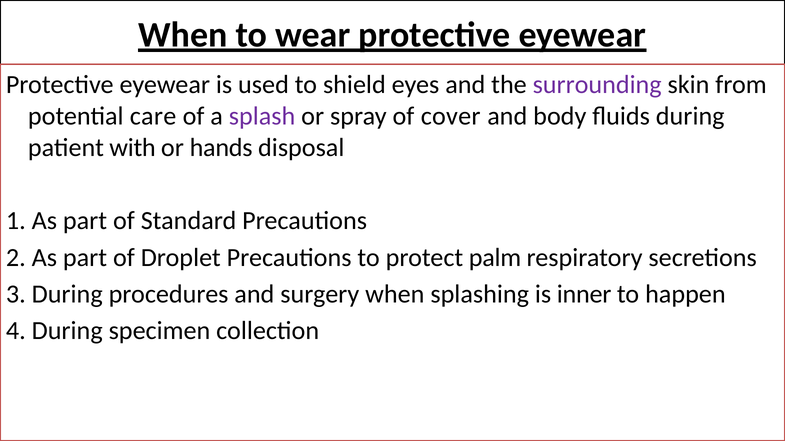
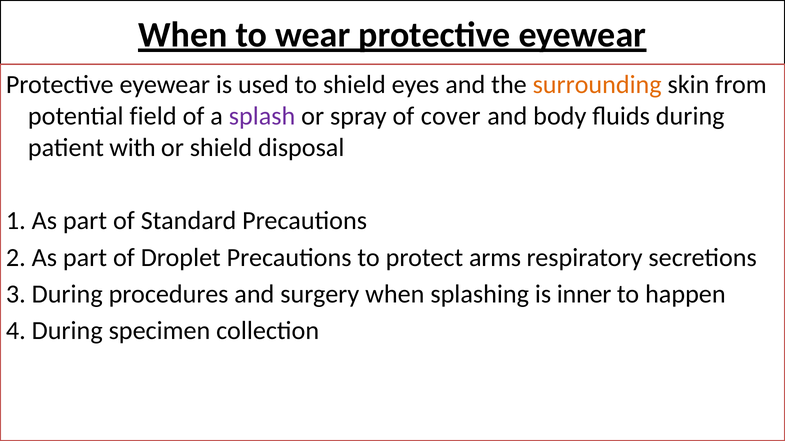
surrounding colour: purple -> orange (597, 85)
care: care -> field (153, 116)
or hands: hands -> shield (221, 148)
palm: palm -> arms (495, 258)
